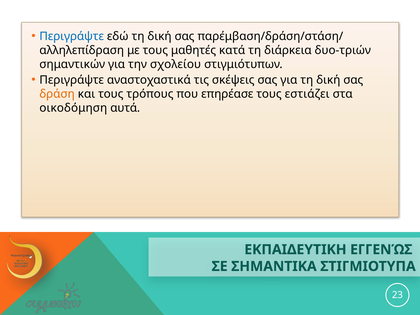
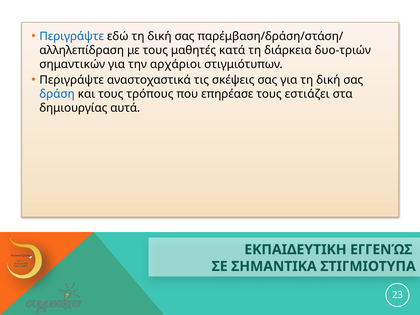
σχολείου: σχολείου -> αρχάριοι (176, 64)
δράση colour: orange -> blue (57, 94)
οικοδόμηση: οικοδόμηση -> δημιουργίας (73, 108)
